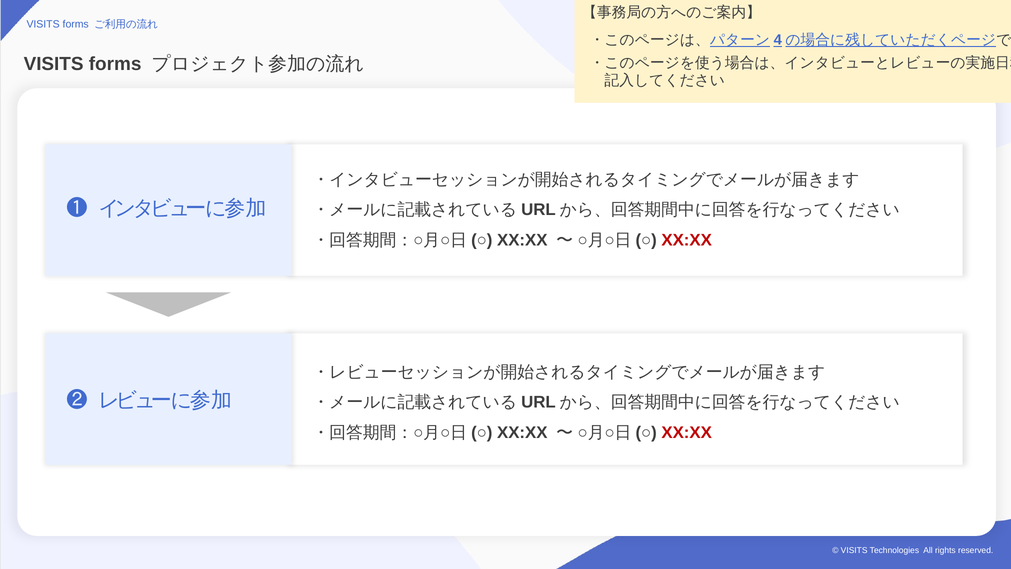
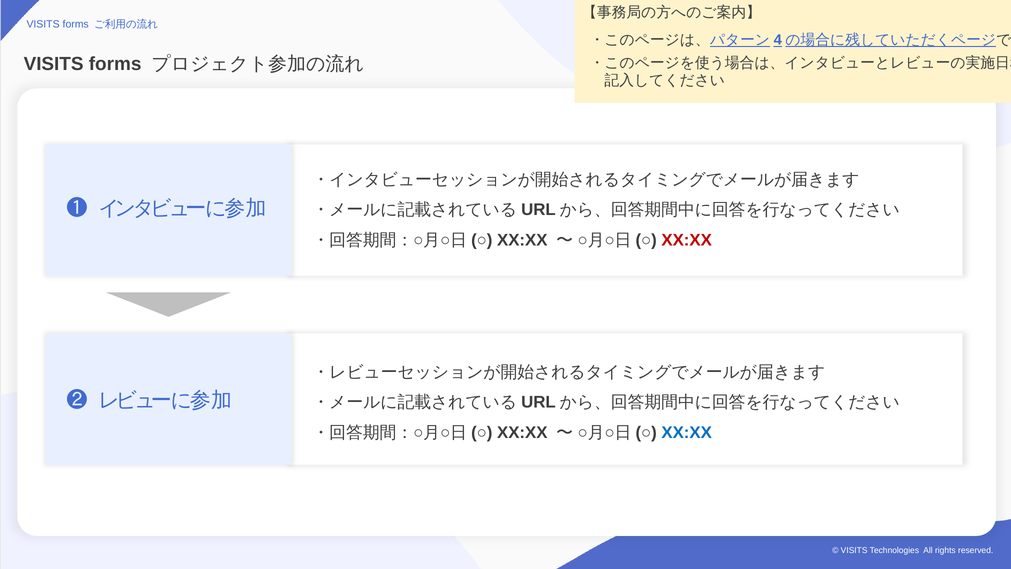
XX:XX colour: red -> blue (687, 432)
